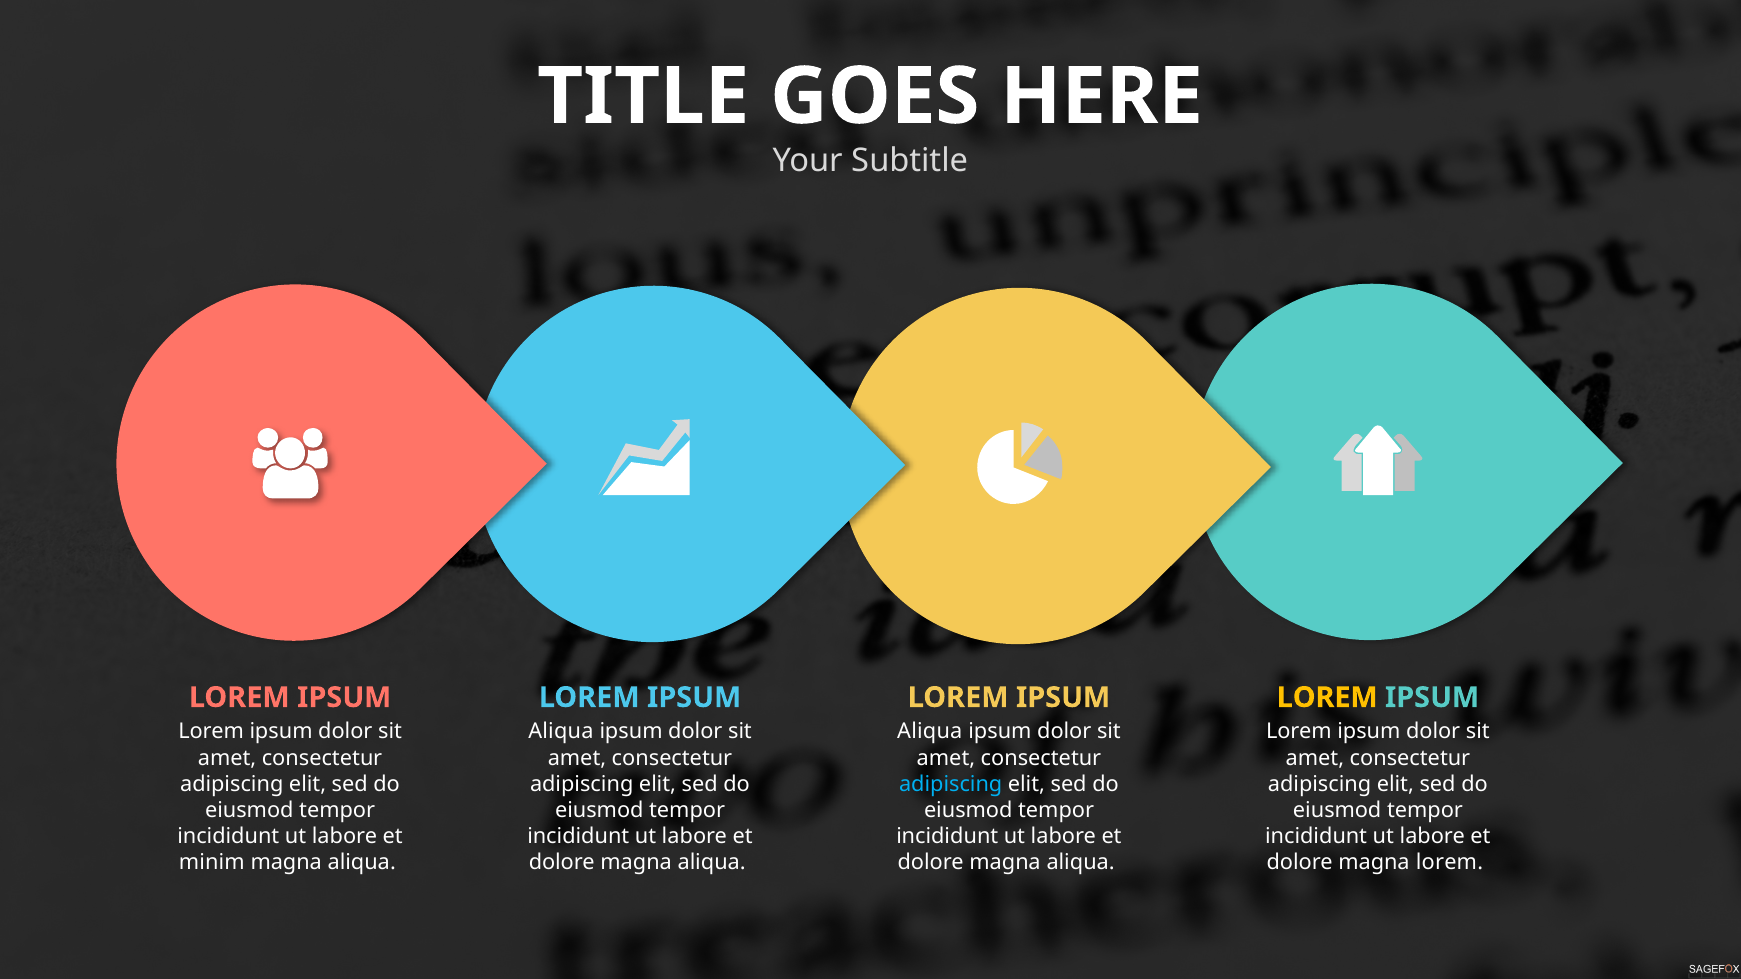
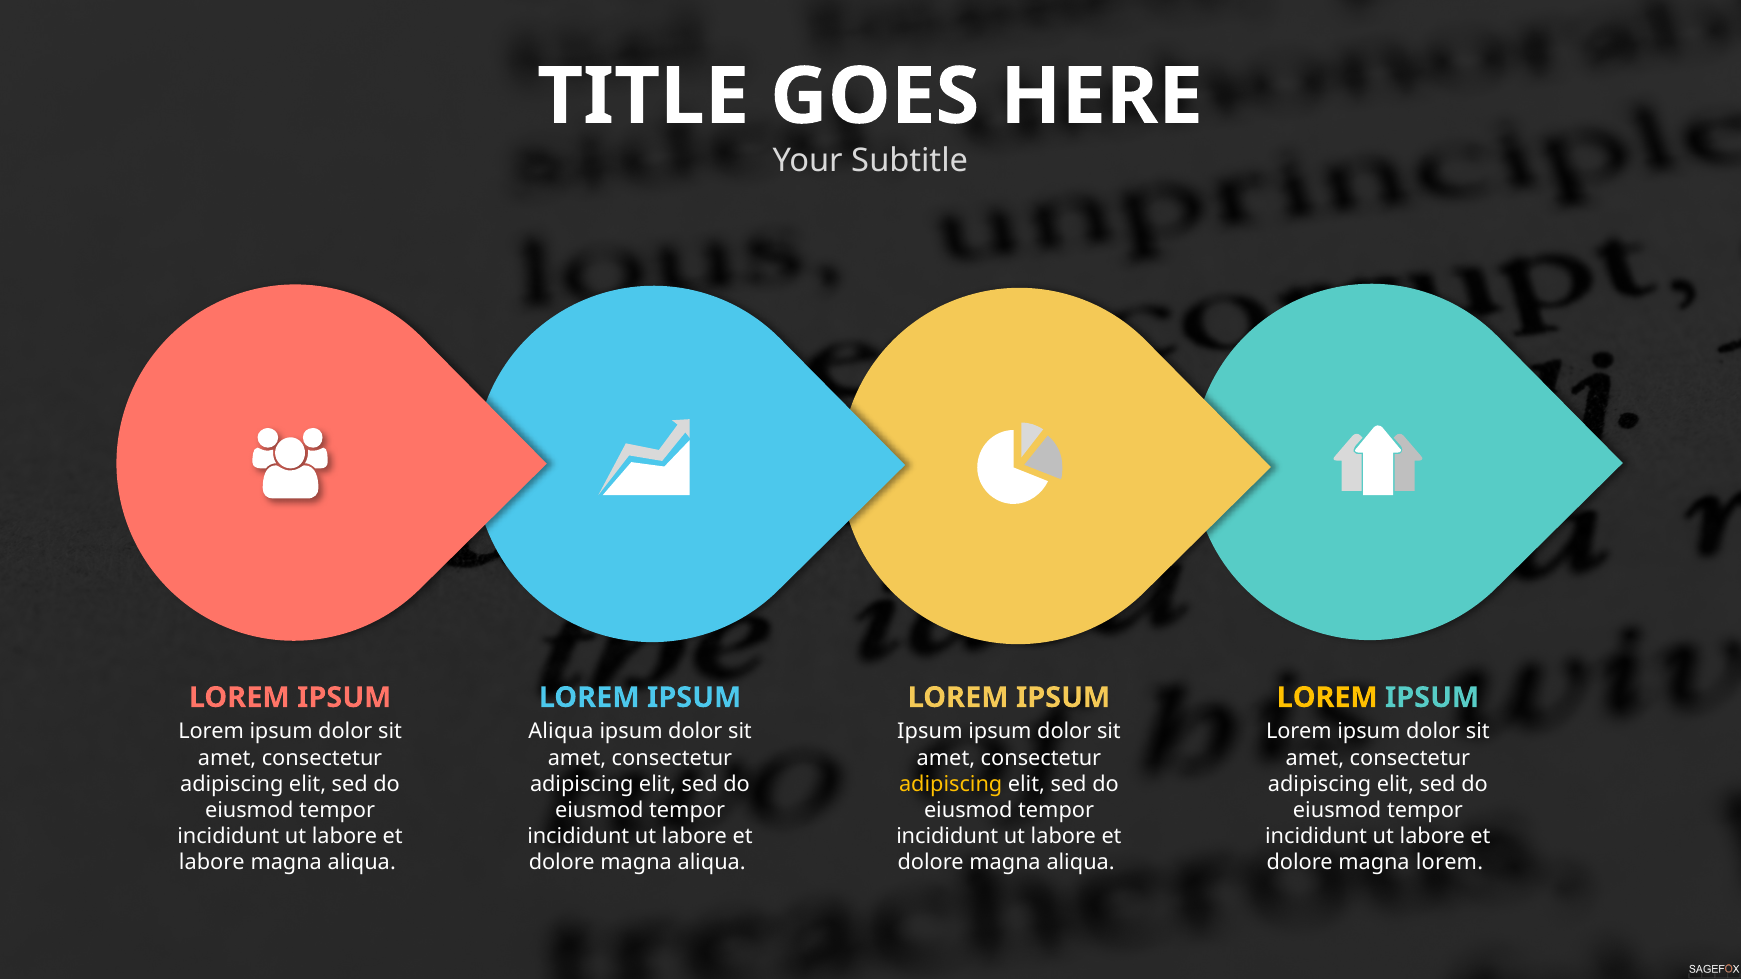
Aliqua: Aliqua -> Ipsum (930, 732)
adipiscing colour: light blue -> yellow (951, 784)
minim: minim -> labore (212, 863)
